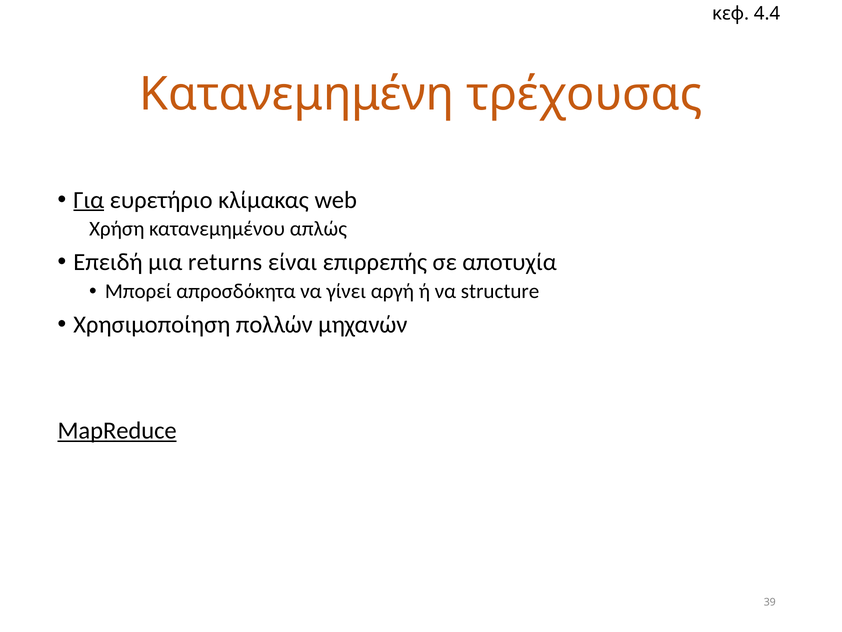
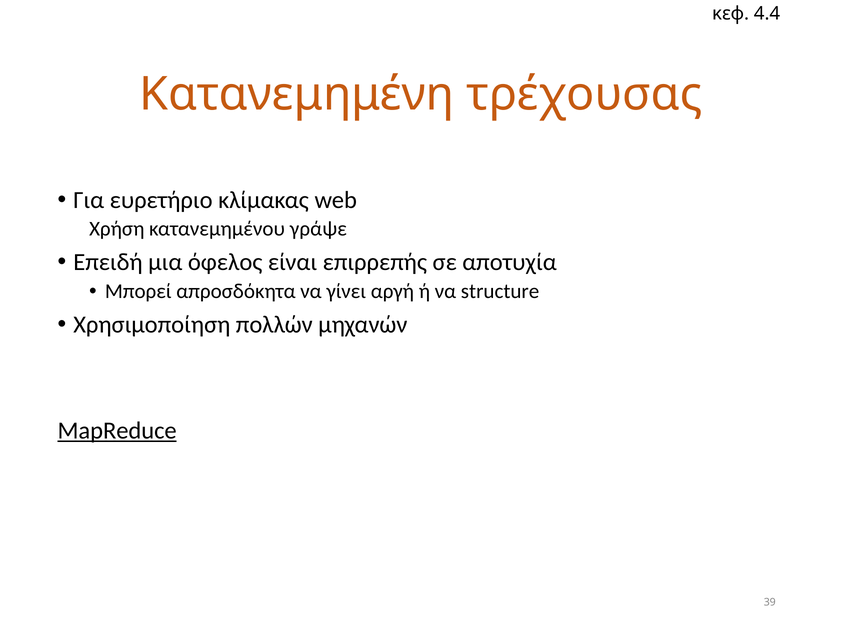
Για underline: present -> none (89, 200)
απλώς: απλώς -> γράψε (318, 229)
returns: returns -> όφελος (225, 262)
